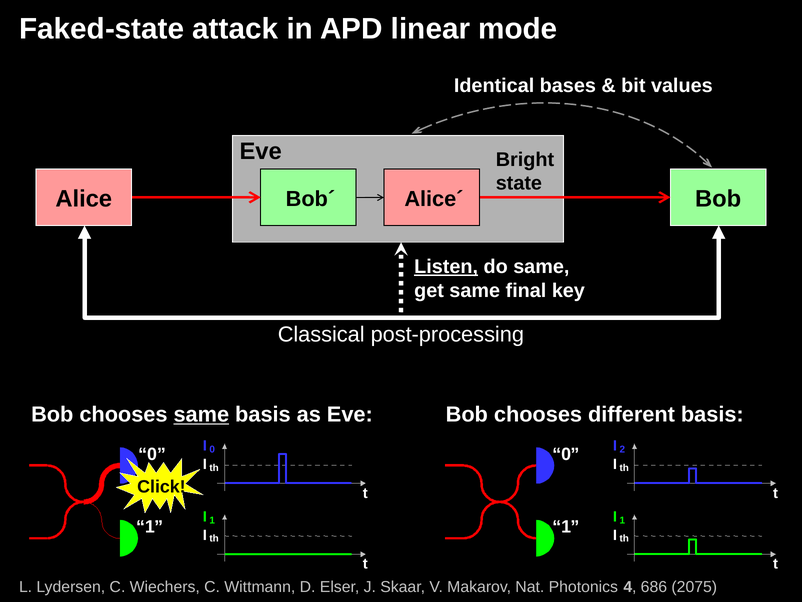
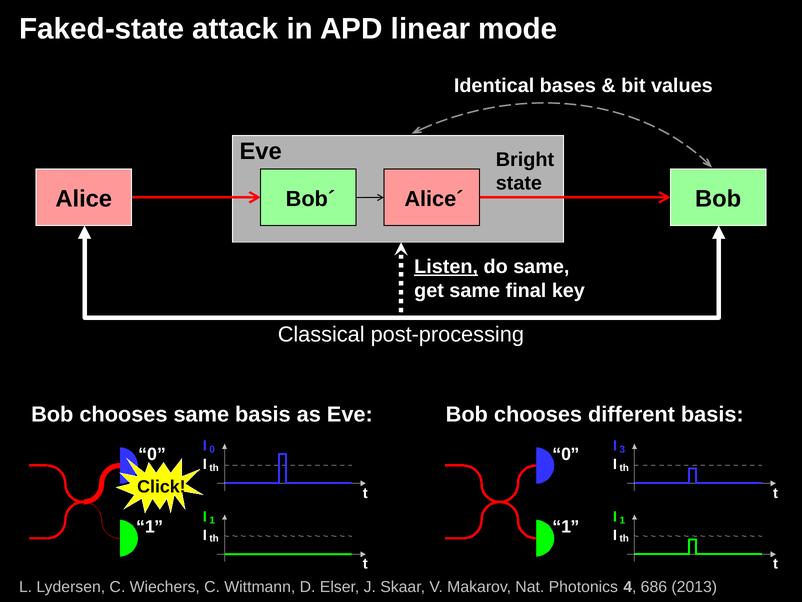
same underline: present -> none (201, 414)
2: 2 -> 3 (622, 449)
2075: 2075 -> 2013 (694, 586)
